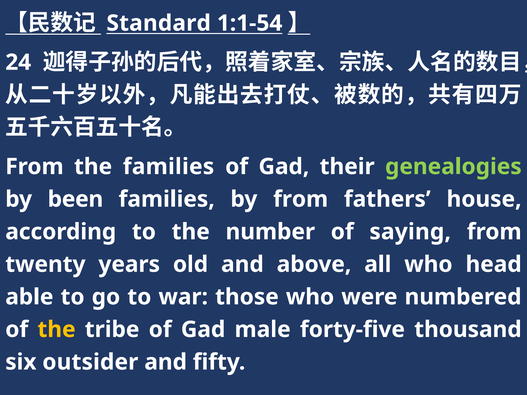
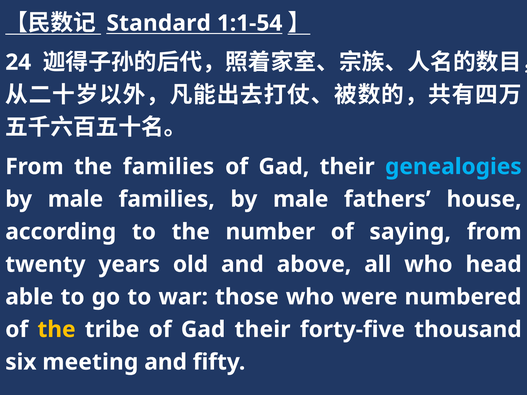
genealogies colour: light green -> light blue (453, 167)
been: been -> male (75, 199)
families by from: from -> male (301, 199)
tribe of Gad male: male -> their (262, 330)
outsider: outsider -> meeting (90, 362)
